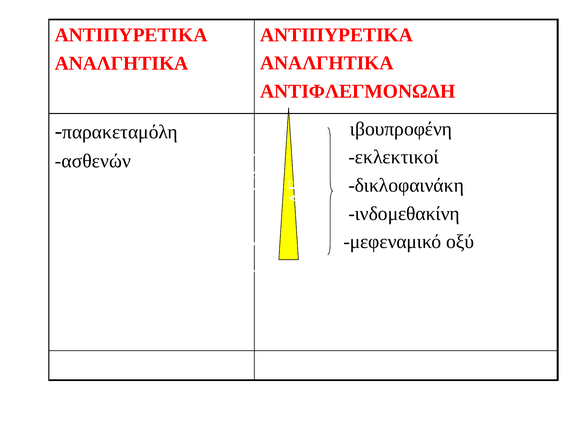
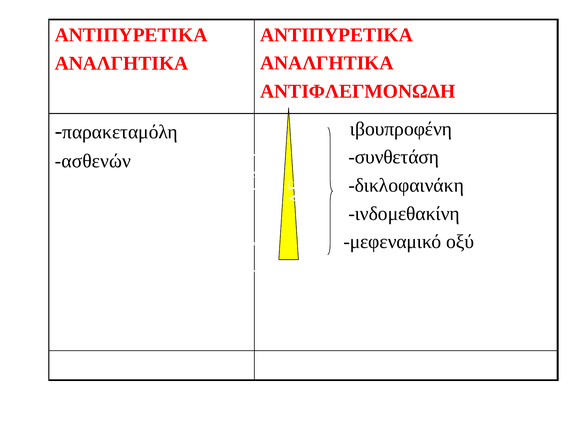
εκλεκτικοί: εκλεκτικοί -> συνθετάση (394, 157)
